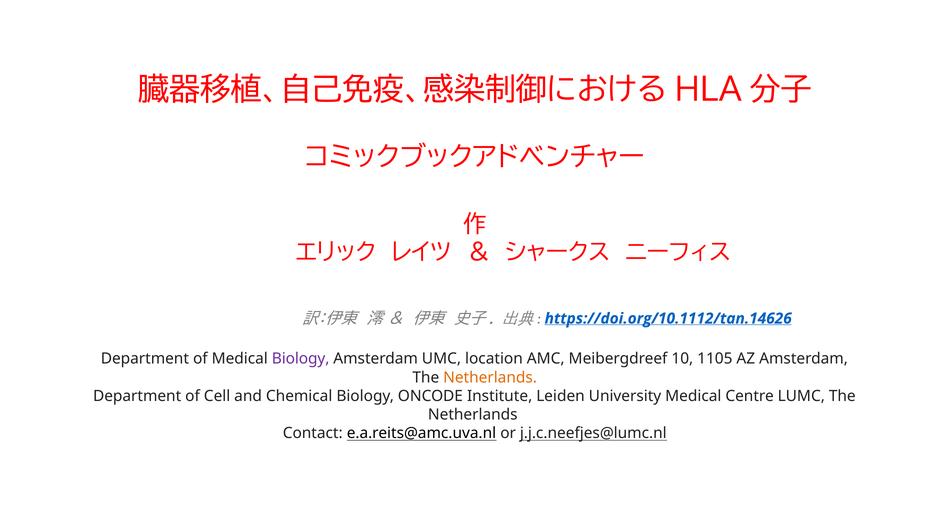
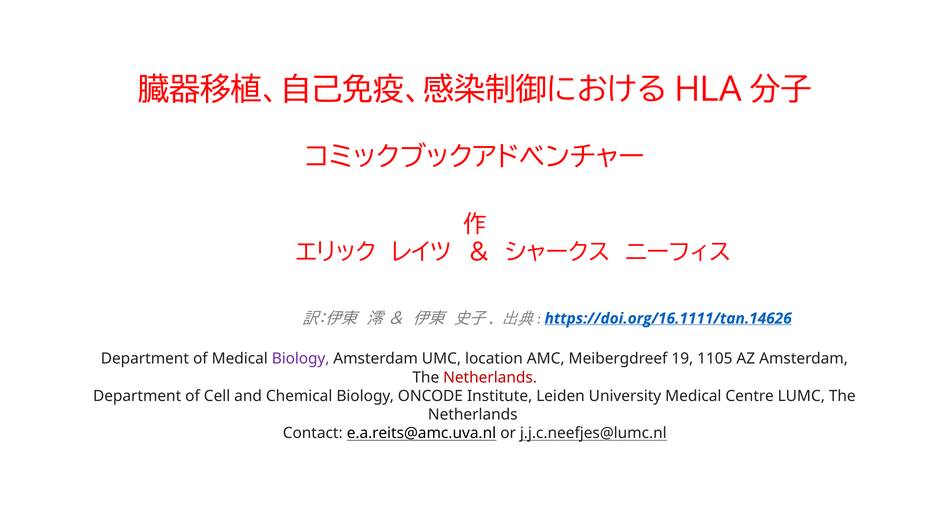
https://doi.org/10.1112/tan.14626: https://doi.org/10.1112/tan.14626 -> https://doi.org/16.1111/tan.14626 (668, 318)
10: 10 -> 19 (682, 359)
Netherlands colour: orange -> red (490, 377)
